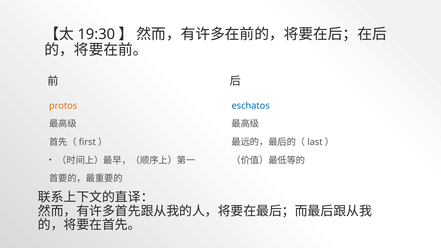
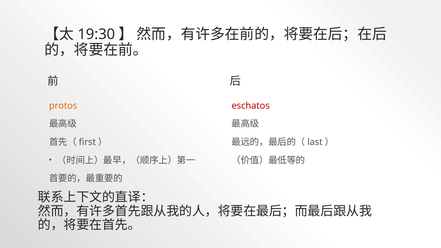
eschatos colour: blue -> red (251, 106)
